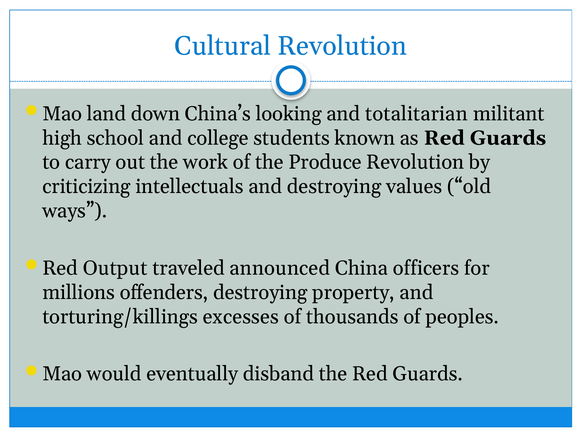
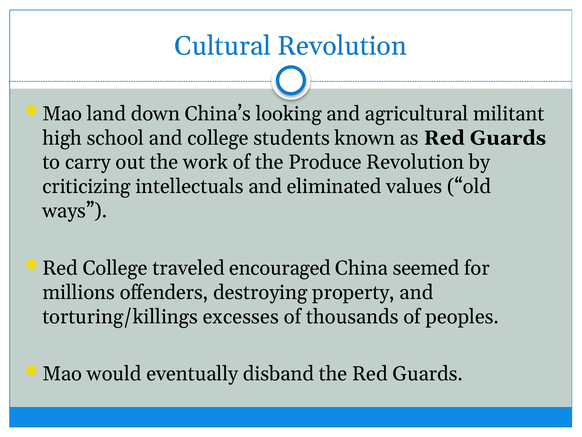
totalitarian: totalitarian -> agricultural (417, 114)
and destroying: destroying -> eliminated (334, 186)
Red Output: Output -> College (115, 268)
announced: announced -> encouraged (280, 268)
officers: officers -> seemed (426, 268)
